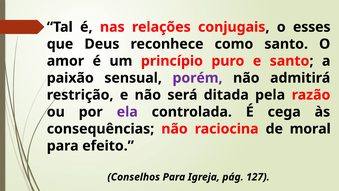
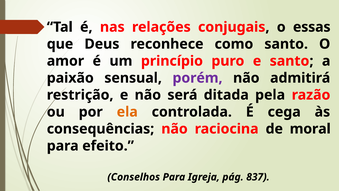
esses: esses -> essas (312, 27)
ela colour: purple -> orange (127, 112)
127: 127 -> 837 (258, 177)
